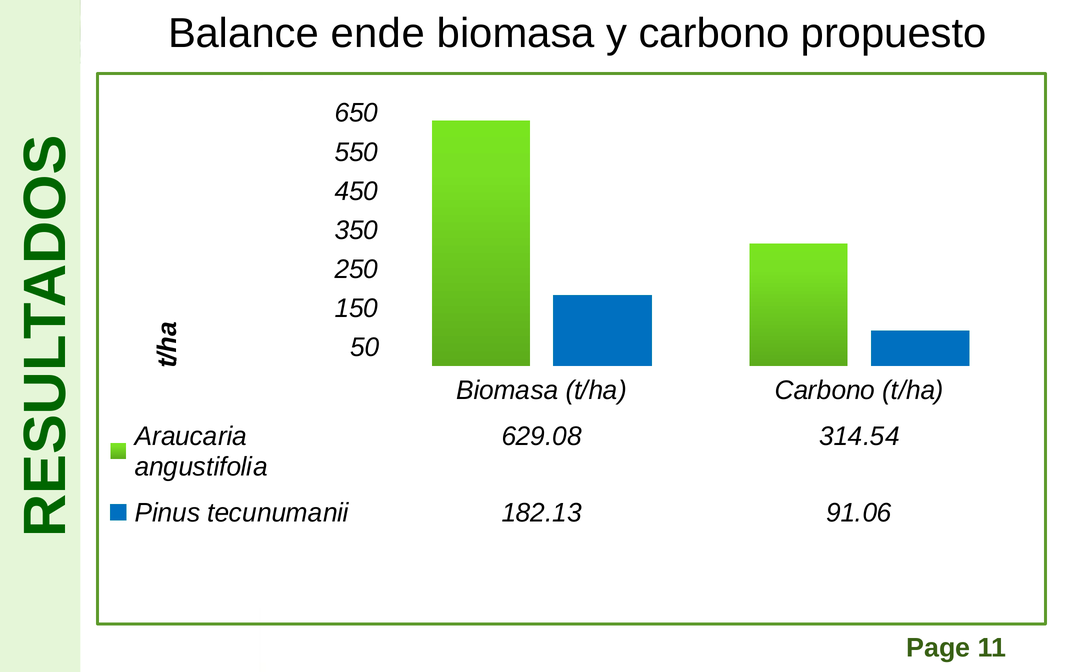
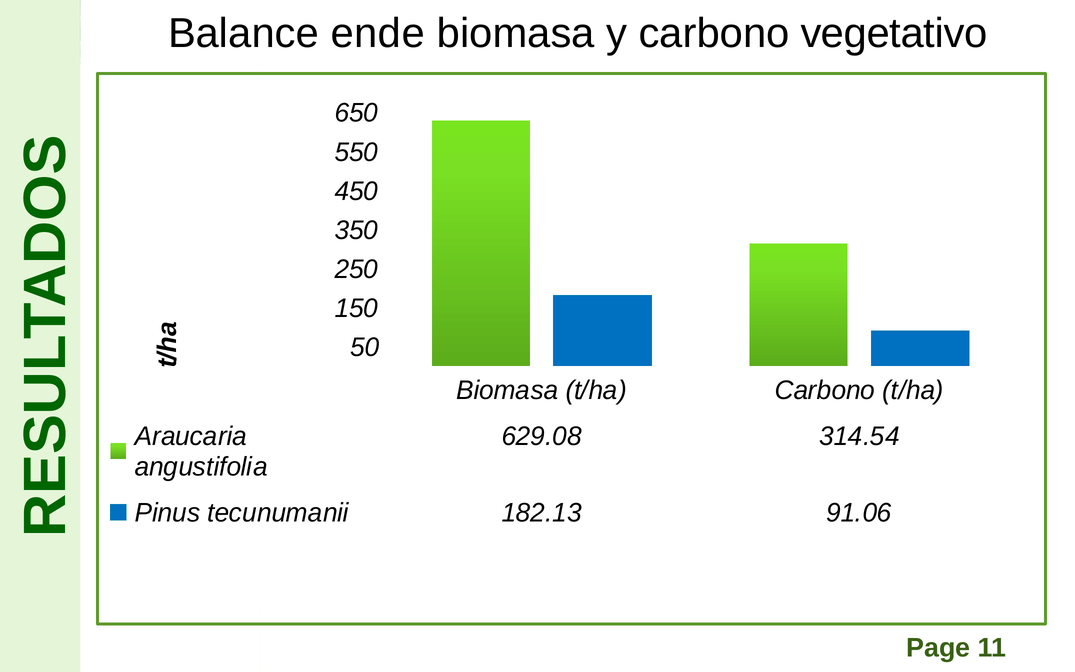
propuesto: propuesto -> vegetativo (894, 33)
